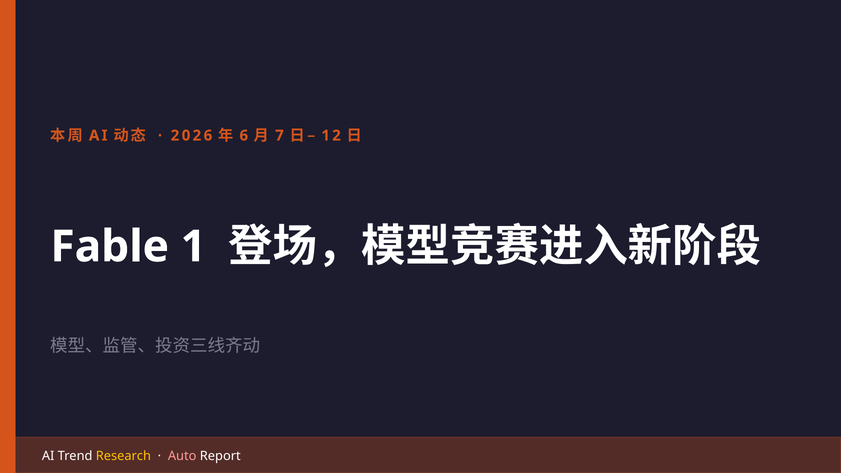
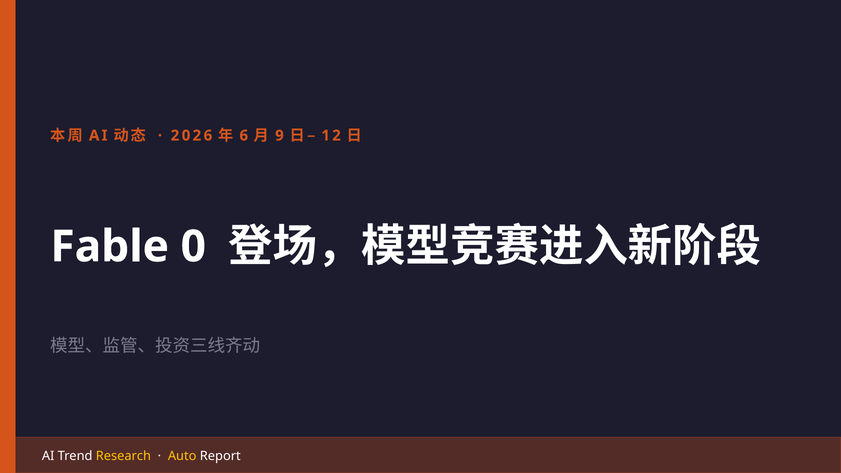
7: 7 -> 9 (279, 136)
1: 1 -> 0 (193, 247)
Auto colour: pink -> yellow (182, 456)
